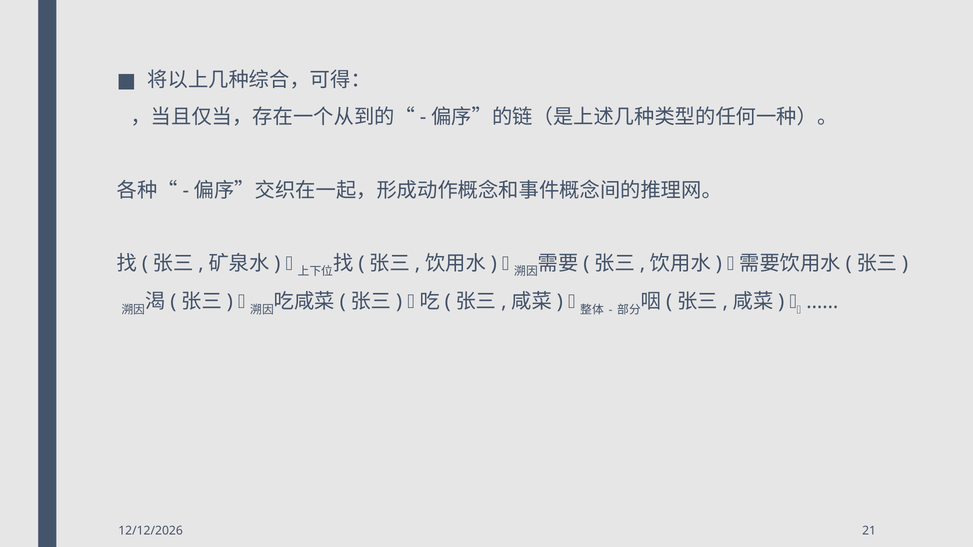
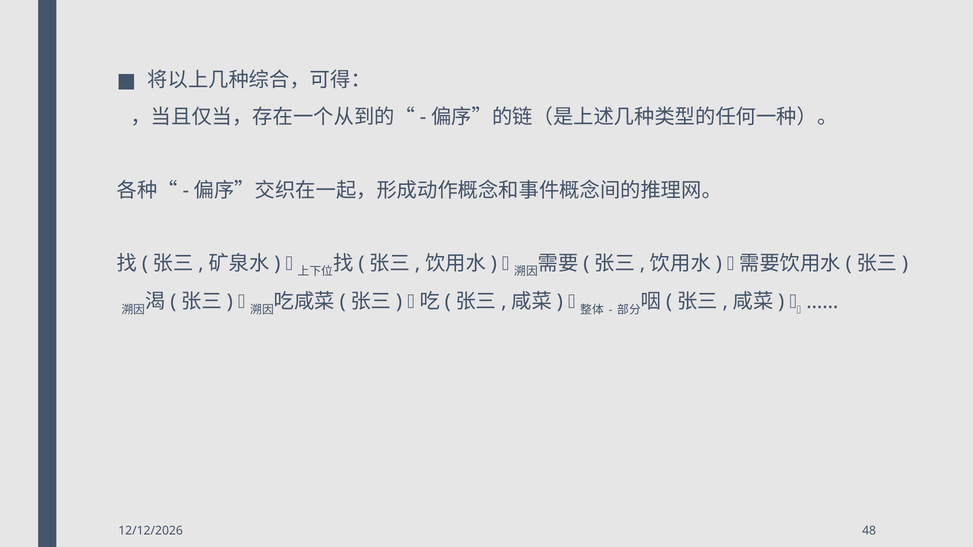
21: 21 -> 48 (869, 531)
